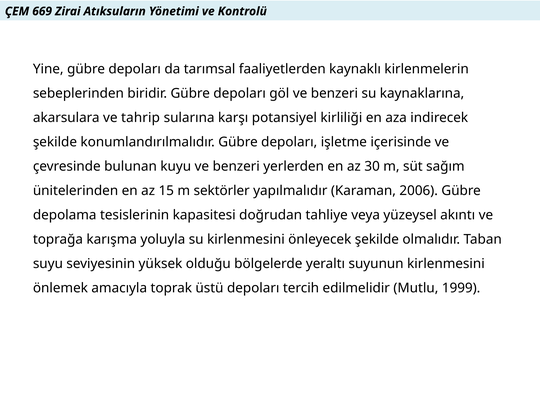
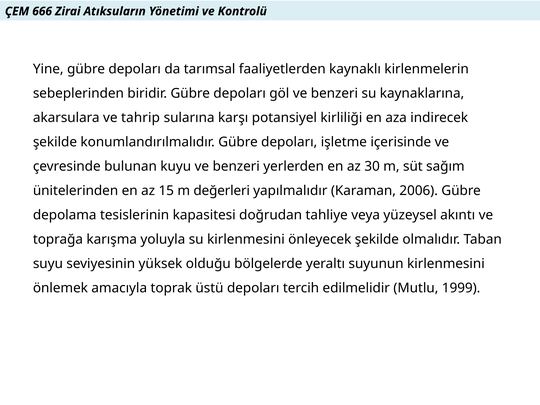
669: 669 -> 666 (42, 11)
sektörler: sektörler -> değerleri (222, 191)
